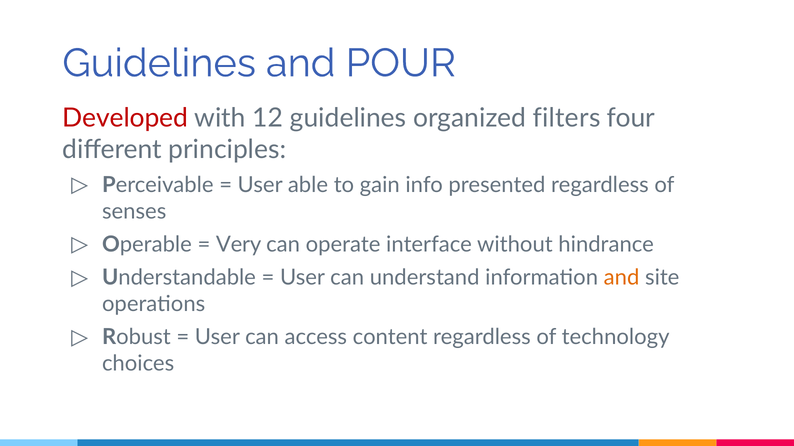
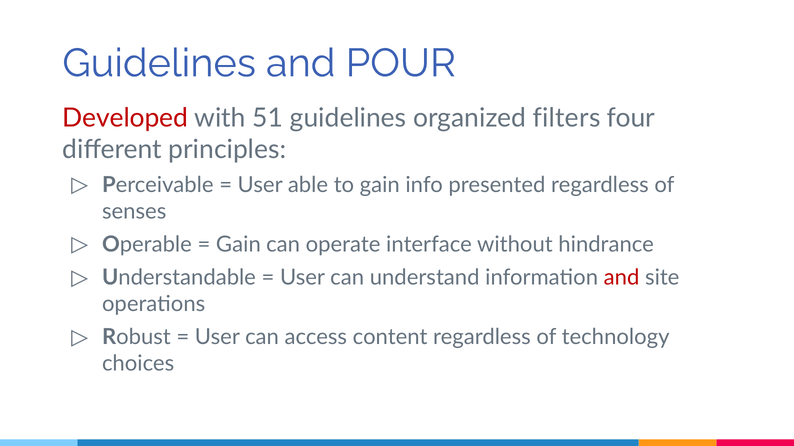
12: 12 -> 51 (268, 118)
Very: Very -> Gain (238, 245)
and colour: orange -> red (622, 278)
